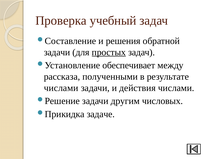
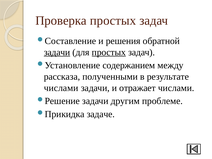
Проверка учебный: учебный -> простых (113, 21)
задачи underline: none -> present (57, 52)
обеспечивает: обеспечивает -> содержанием (129, 65)
действия: действия -> отражает (138, 88)
числовых: числовых -> проблеме (162, 101)
